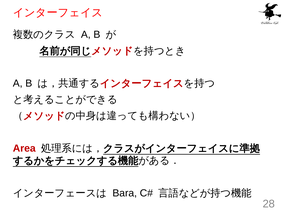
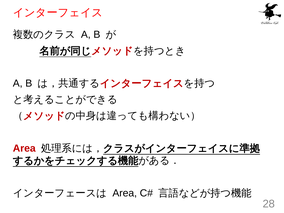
Bara: Bara -> Area (125, 193)
